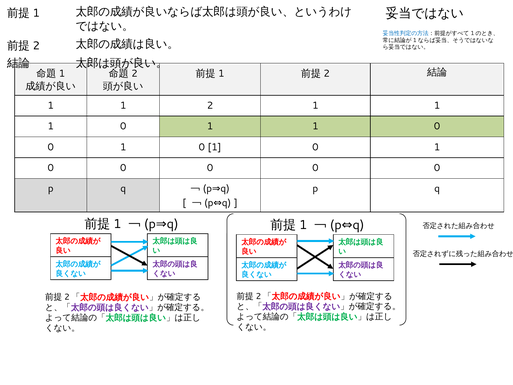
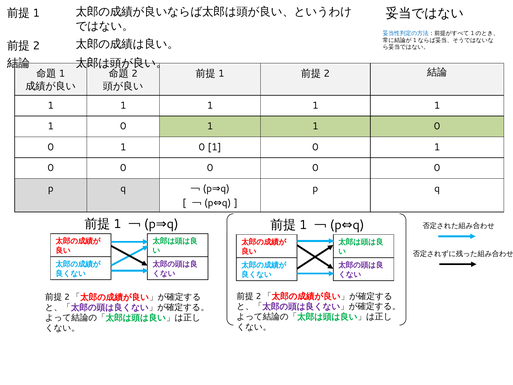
2: 2 -> 1 (210, 105)
